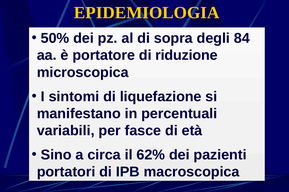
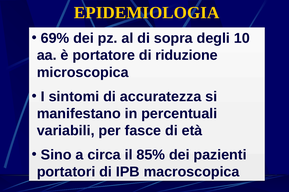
50%: 50% -> 69% (55, 38)
84: 84 -> 10 (242, 38)
liquefazione: liquefazione -> accuratezza (161, 97)
62%: 62% -> 85% (151, 155)
